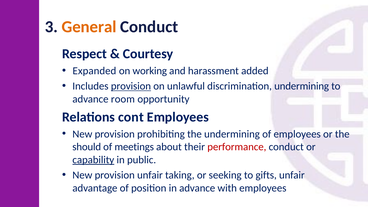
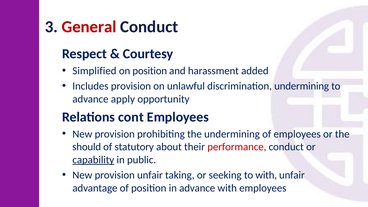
General colour: orange -> red (89, 27)
Expanded: Expanded -> Simplified (94, 71)
on working: working -> position (150, 71)
provision underline: present -> none (131, 86)
room: room -> apply (123, 99)
meetings: meetings -> statutory (134, 147)
to gifts: gifts -> with (266, 175)
